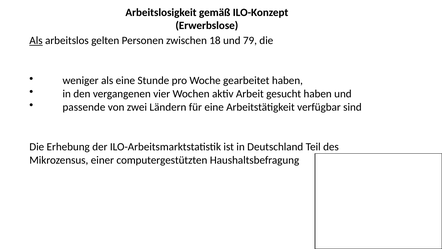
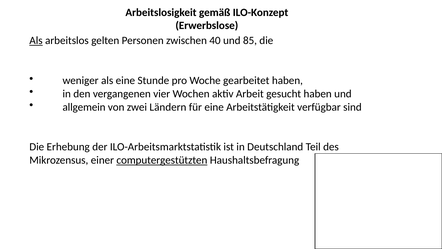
18: 18 -> 40 (215, 41)
79: 79 -> 85 (250, 41)
passende: passende -> allgemein (84, 107)
computergestützten underline: none -> present (162, 160)
